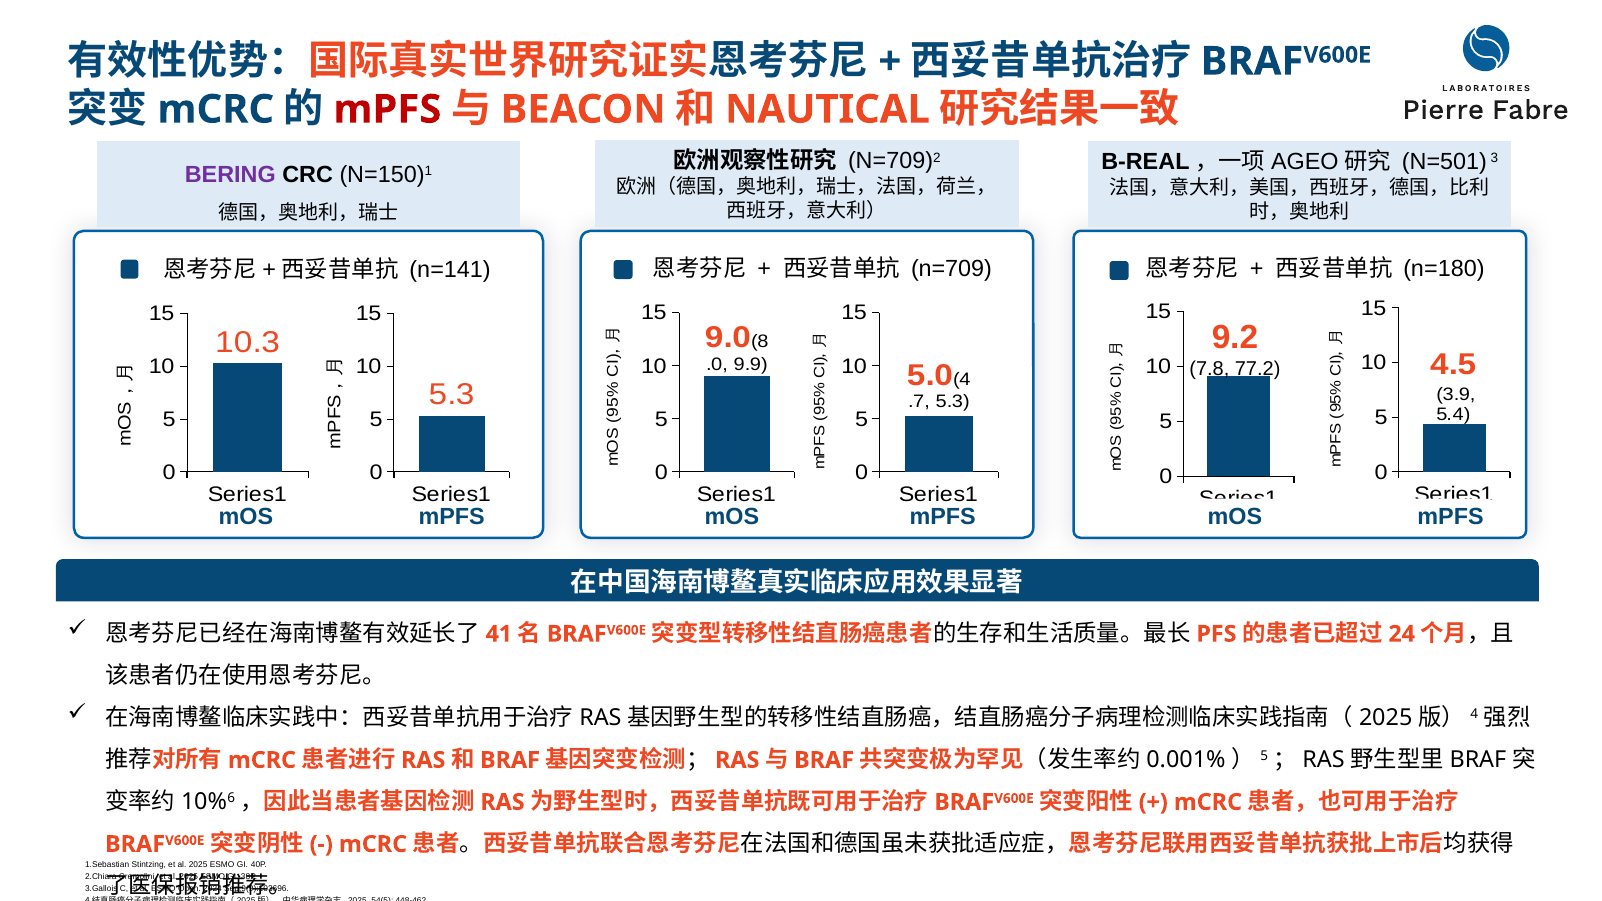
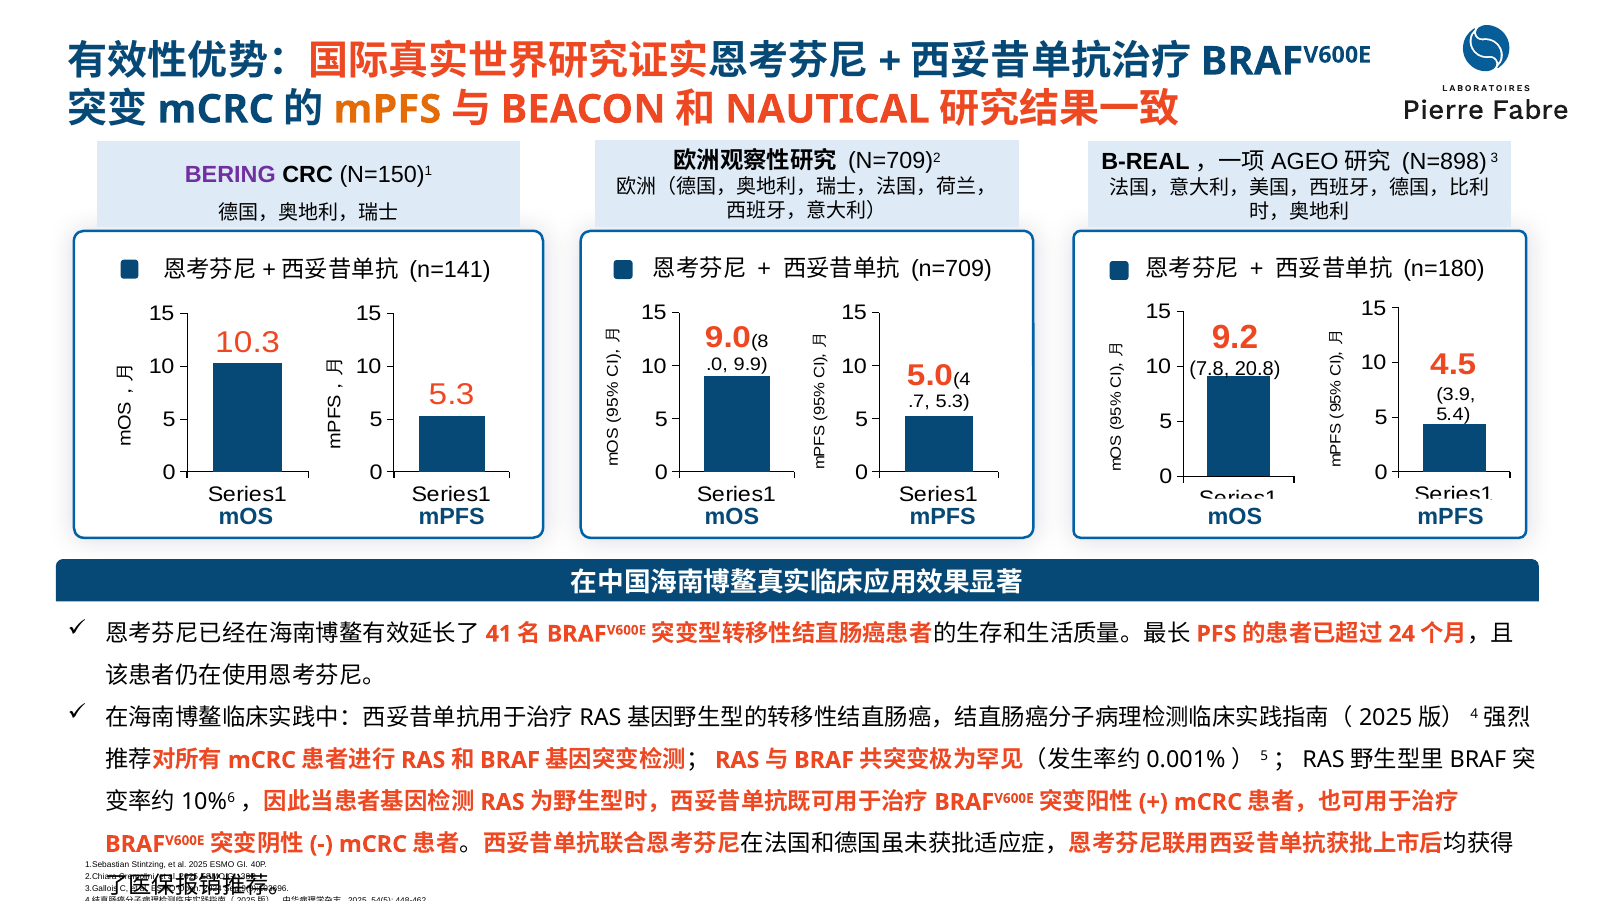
mPFS colour: red -> orange (387, 109)
N=501: N=501 -> N=898 (1444, 162)
77.2: 77.2 -> 20.8 (1258, 369)
